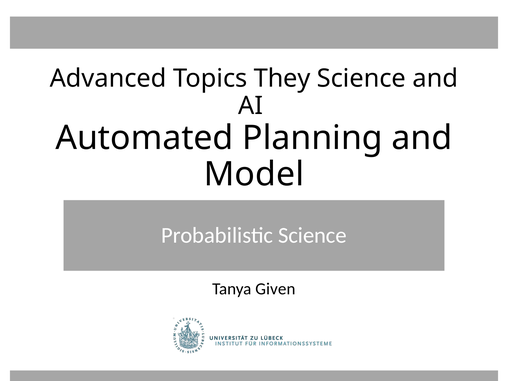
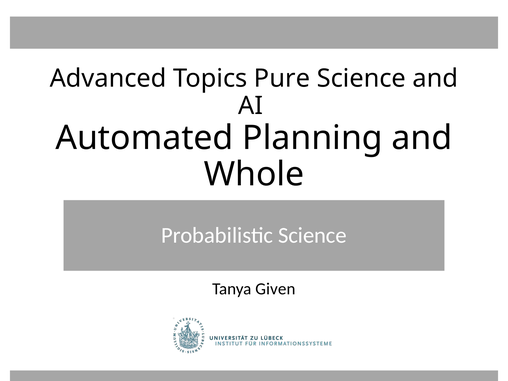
They: They -> Pure (282, 78)
Model: Model -> Whole (254, 174)
